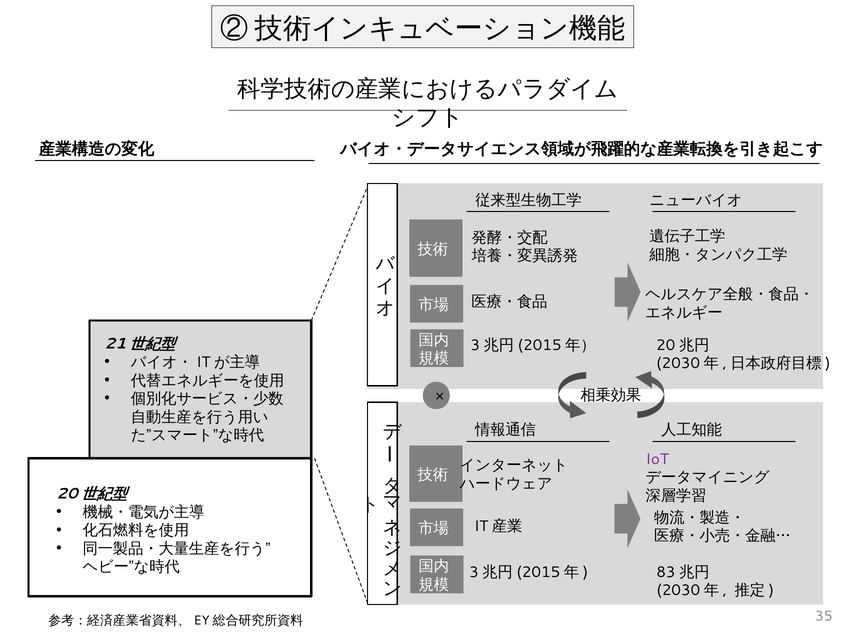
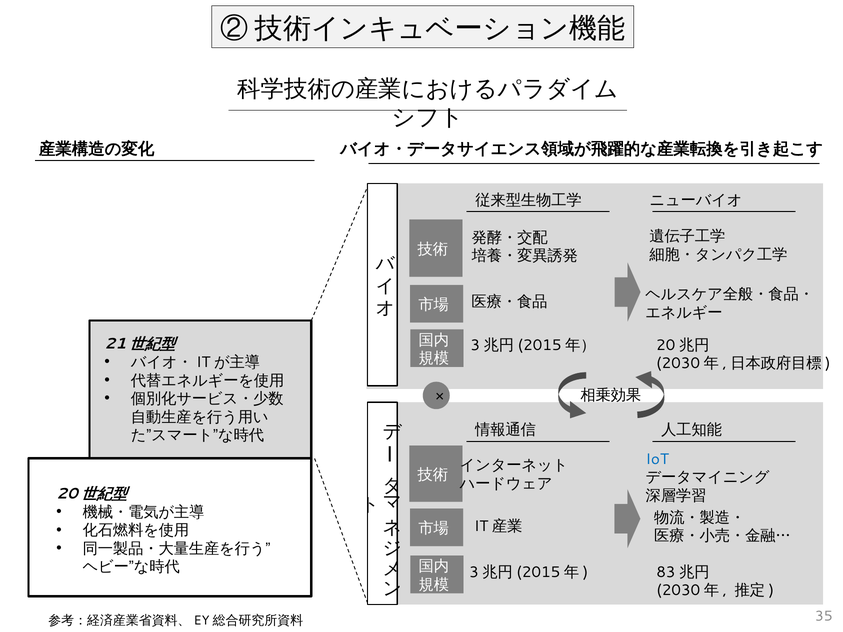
IoT colour: purple -> blue (657, 459)
